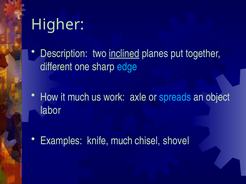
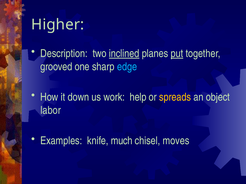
put underline: none -> present (177, 54)
different: different -> grooved (56, 67)
it much: much -> down (78, 97)
axle: axle -> help (138, 97)
spreads colour: light blue -> yellow (175, 97)
shovel: shovel -> moves (176, 141)
